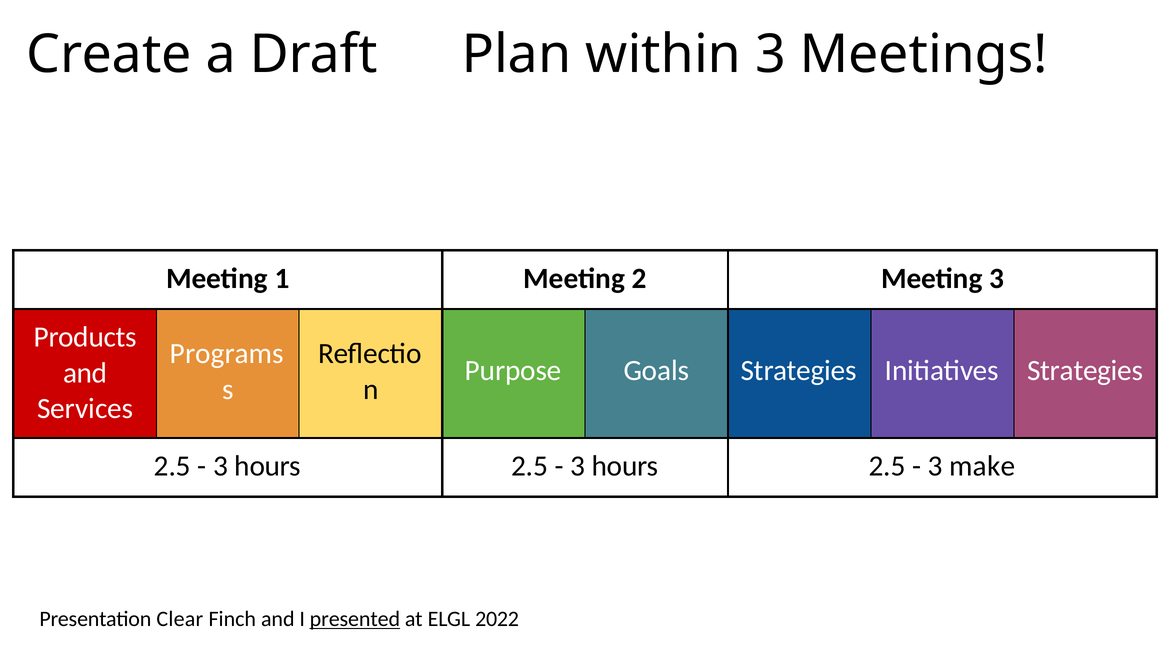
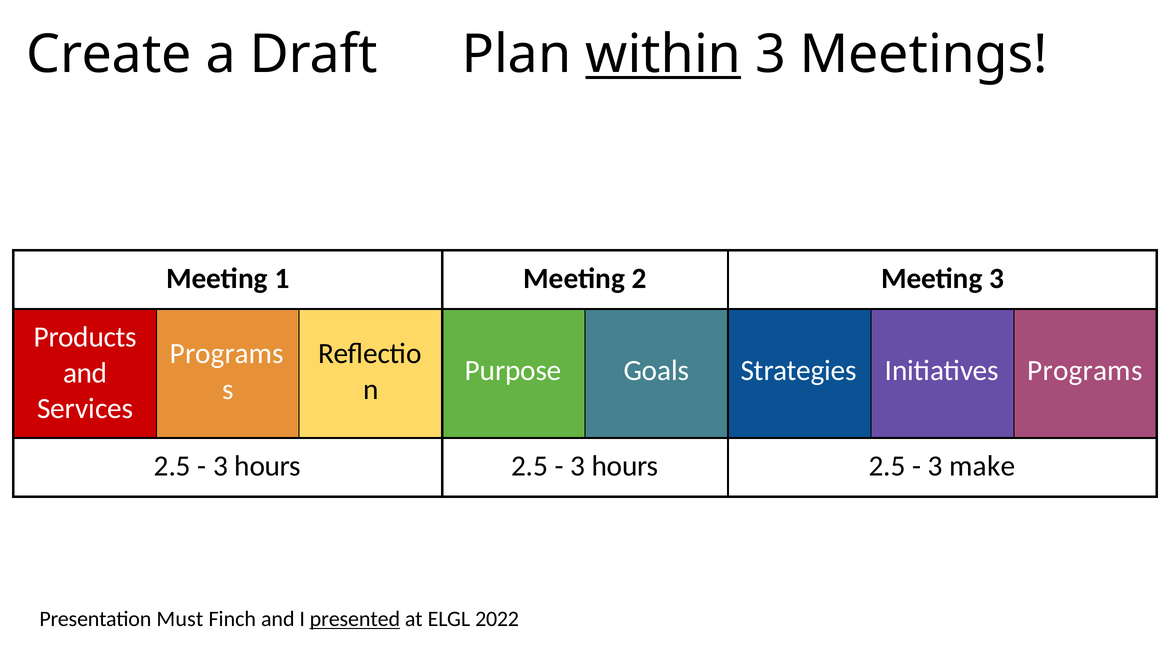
within underline: none -> present (663, 54)
Initiatives Strategies: Strategies -> Programs (1085, 371)
Clear: Clear -> Must (180, 619)
